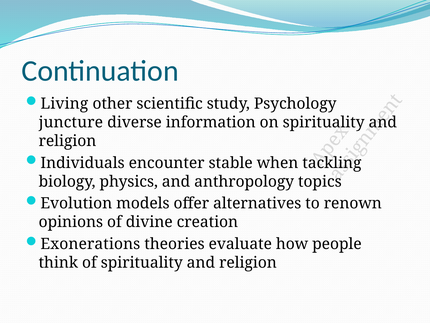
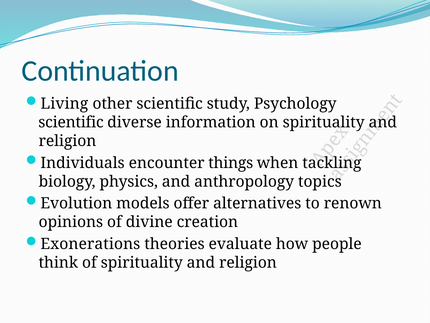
juncture: juncture -> scientific (71, 122)
stable: stable -> things (231, 163)
